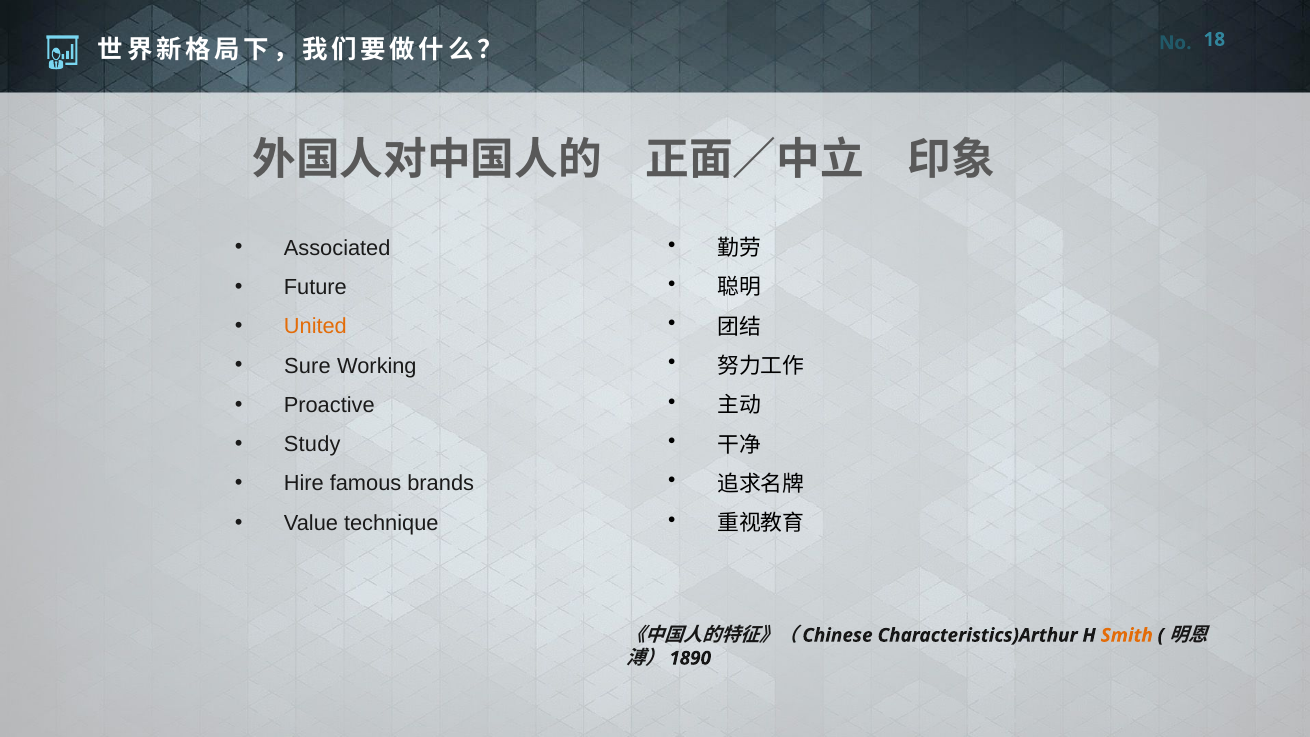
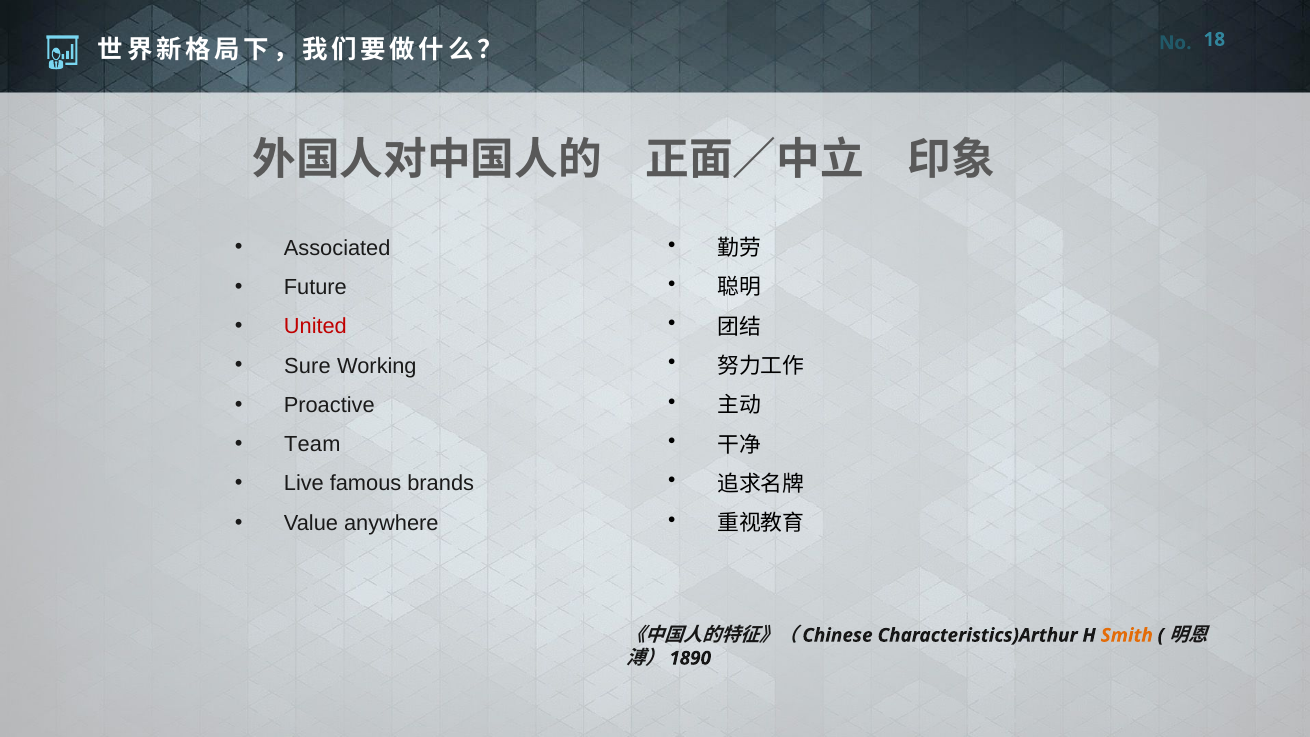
United colour: orange -> red (315, 326)
Study: Study -> Team (312, 444)
Hire: Hire -> Live (304, 484)
technique: technique -> anywhere (391, 523)
